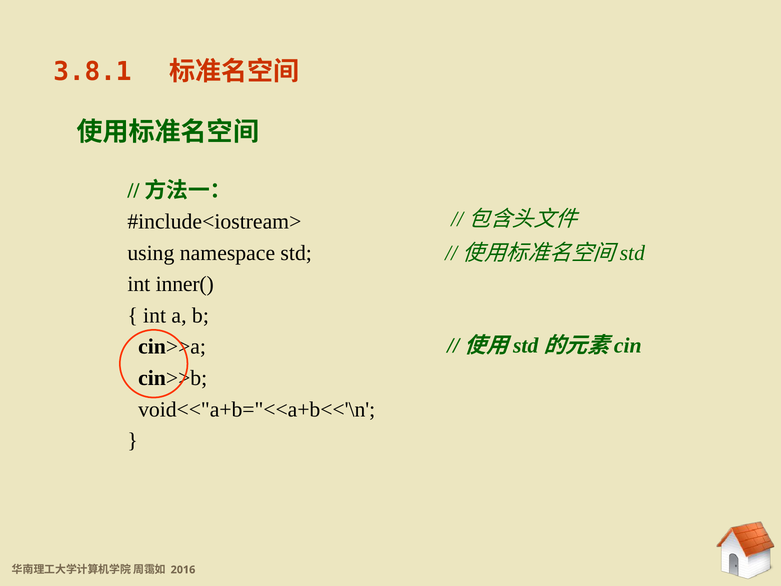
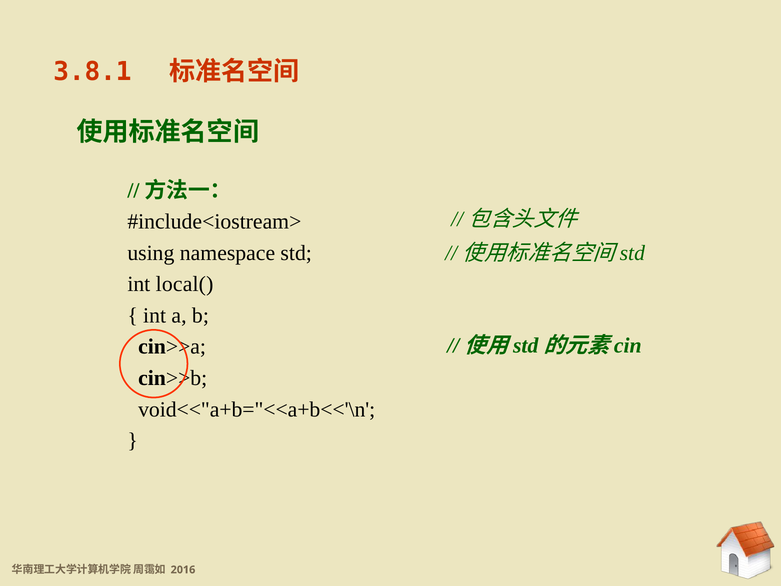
inner(: inner( -> local( (185, 284)
